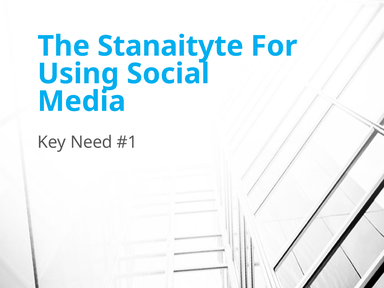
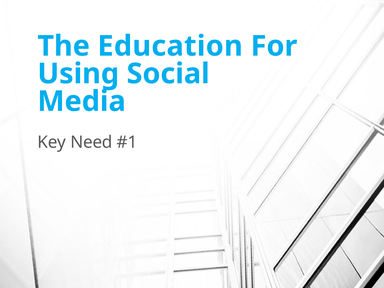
Stanaityte: Stanaityte -> Education (170, 46)
